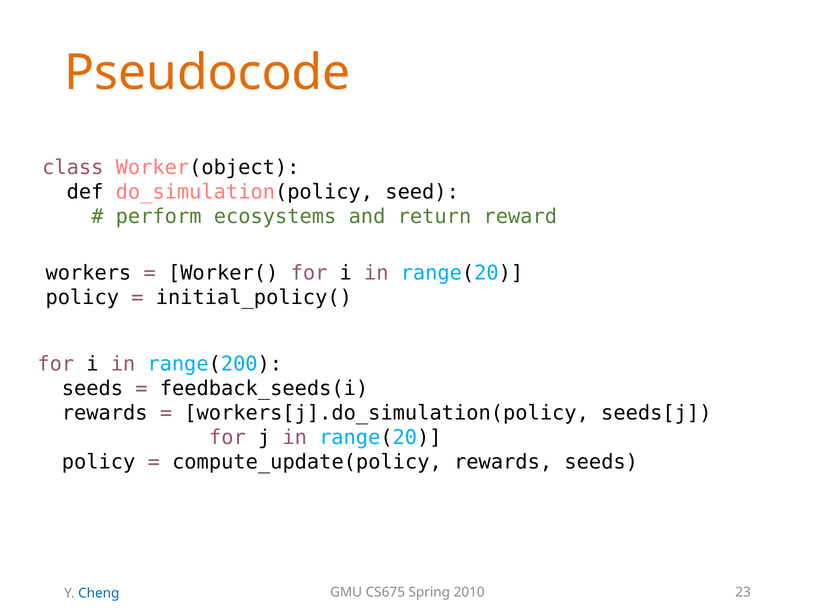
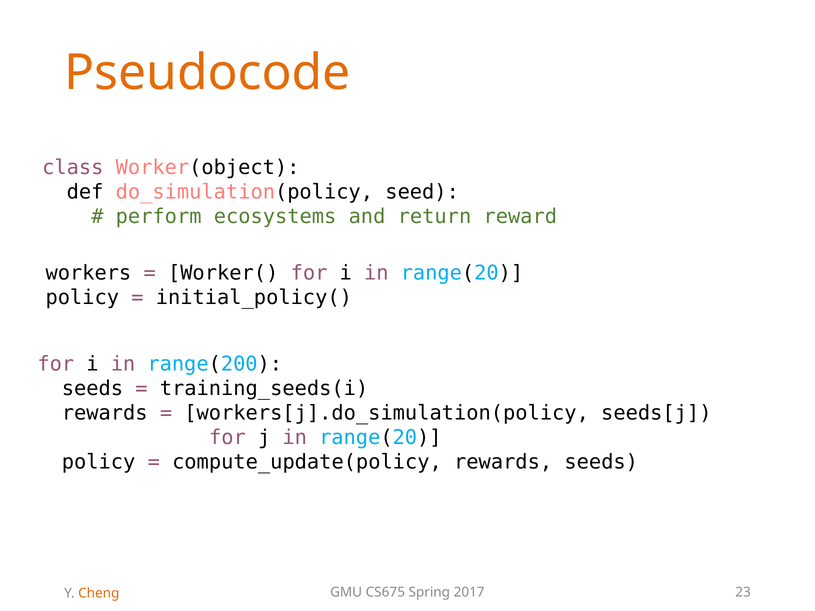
feedback_seeds(i: feedback_seeds(i -> training_seeds(i (264, 389)
2010: 2010 -> 2017 (469, 592)
Cheng colour: blue -> orange (99, 593)
